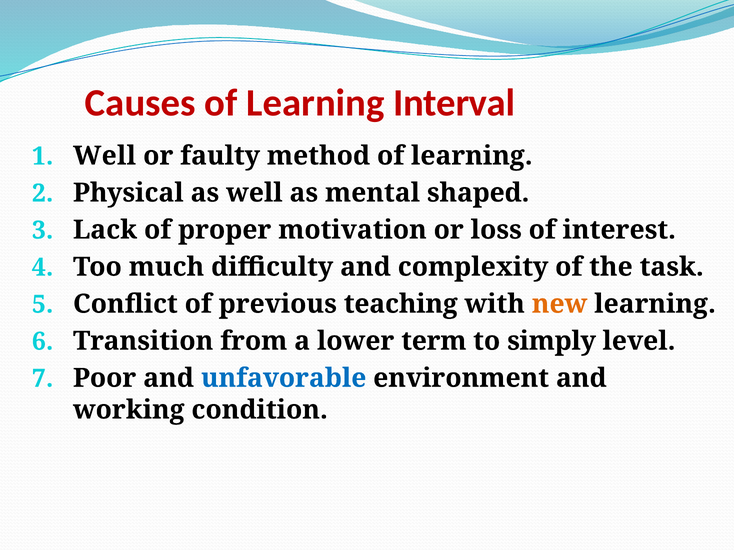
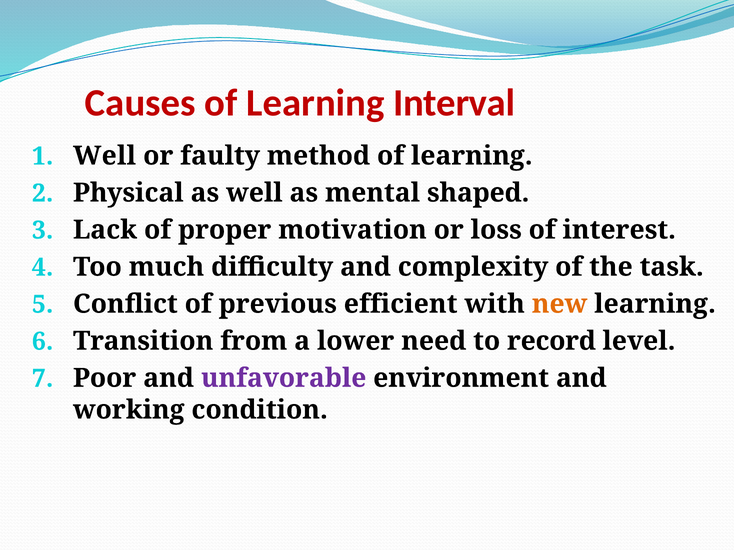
teaching: teaching -> efficient (401, 304)
term: term -> need (434, 341)
simply: simply -> record (552, 341)
unfavorable colour: blue -> purple (284, 378)
